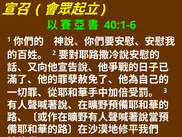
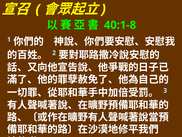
40:1-6: 40:1-6 -> 40:1-8 (120, 25)
